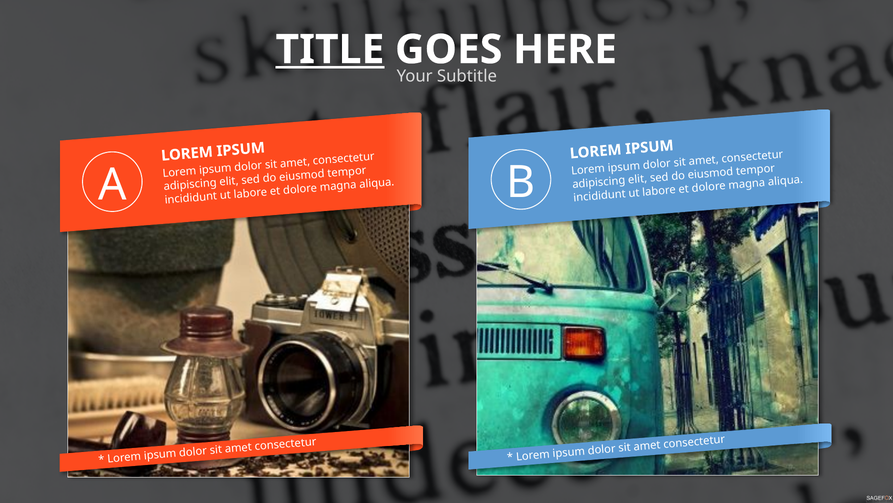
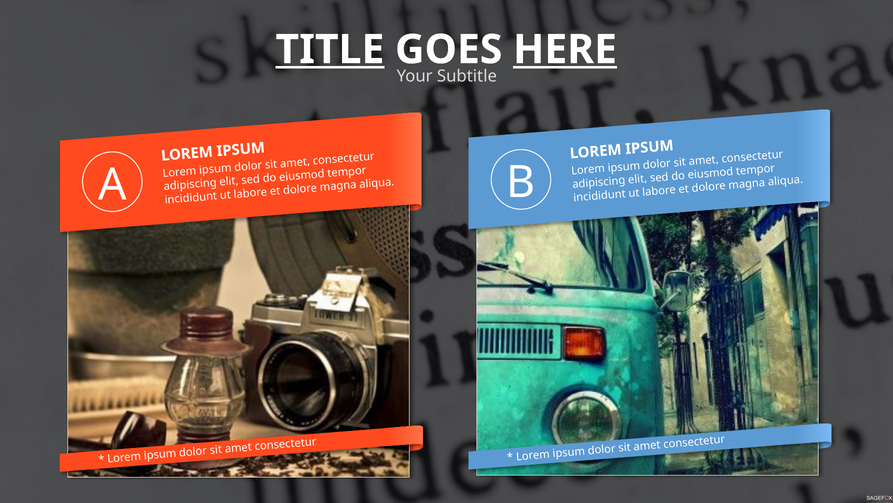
HERE underline: none -> present (565, 50)
